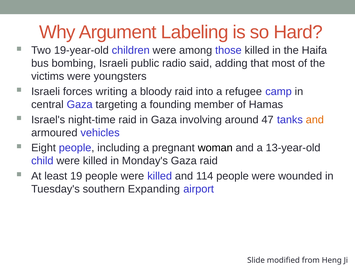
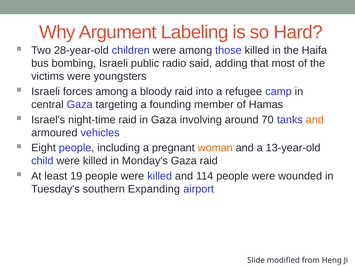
19-year-old: 19-year-old -> 28-year-old (81, 50)
forces writing: writing -> among (112, 92)
47: 47 -> 70 (268, 120)
woman colour: black -> orange (215, 148)
